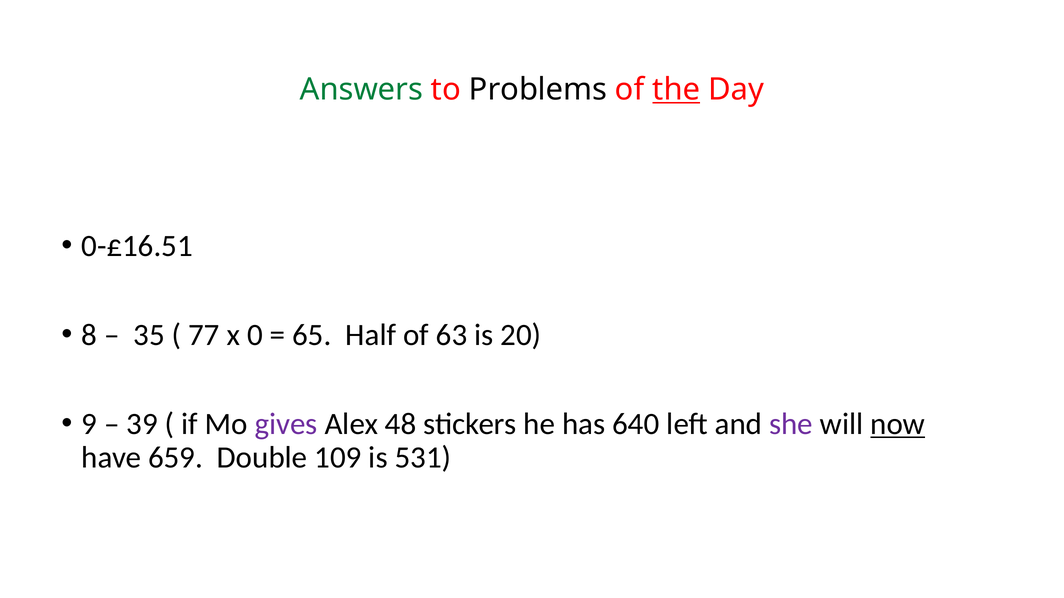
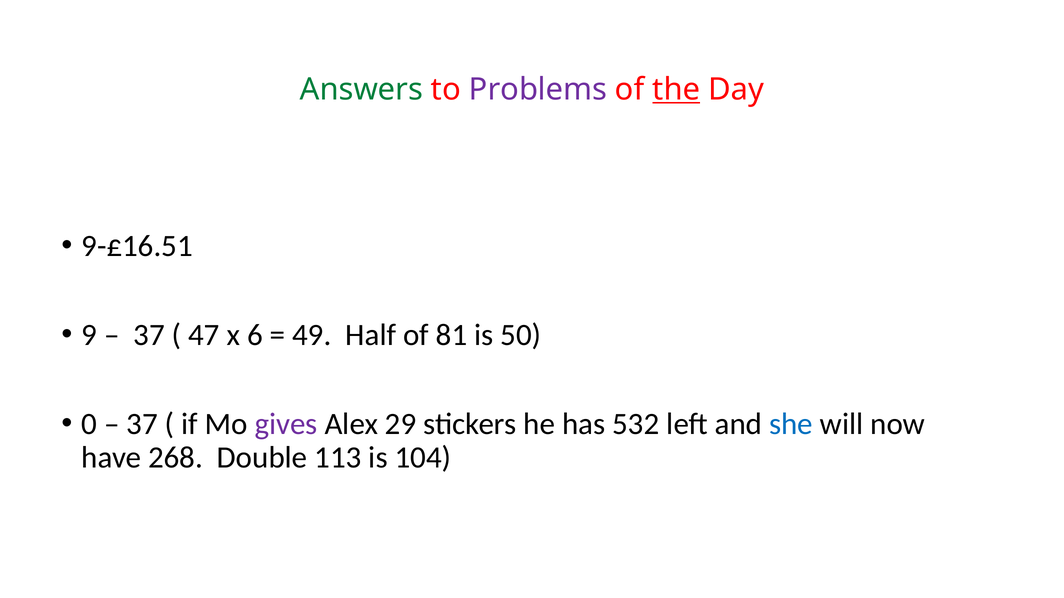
Problems colour: black -> purple (538, 89)
0-£16.51: 0-£16.51 -> 9-£16.51 (137, 246)
8: 8 -> 9 (89, 335)
35: 35 -> 37 (149, 335)
77: 77 -> 47 (204, 335)
0: 0 -> 6 (255, 335)
65: 65 -> 49 (312, 335)
63: 63 -> 81 (452, 335)
20: 20 -> 50 (521, 335)
9: 9 -> 0 (89, 424)
39: 39 -> 37 (142, 424)
48: 48 -> 29 (401, 424)
640: 640 -> 532 (636, 424)
she colour: purple -> blue (791, 424)
now underline: present -> none (898, 424)
659: 659 -> 268 (176, 458)
109: 109 -> 113 (338, 458)
531: 531 -> 104 (423, 458)
